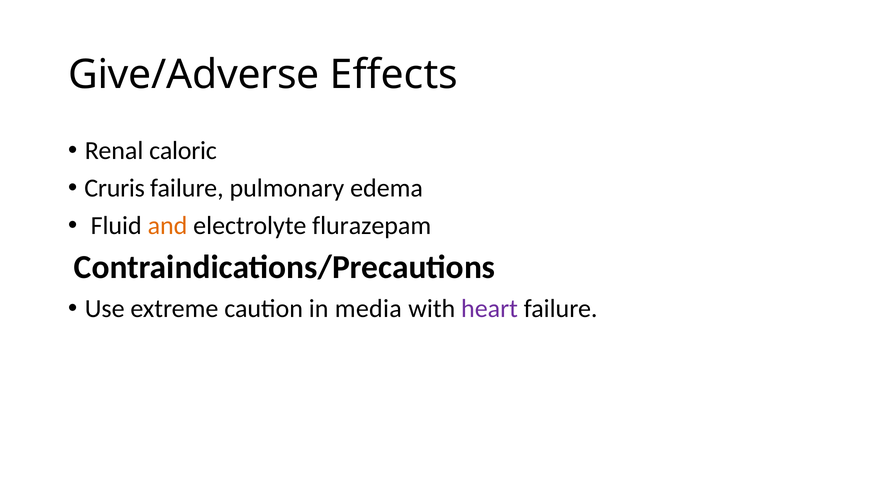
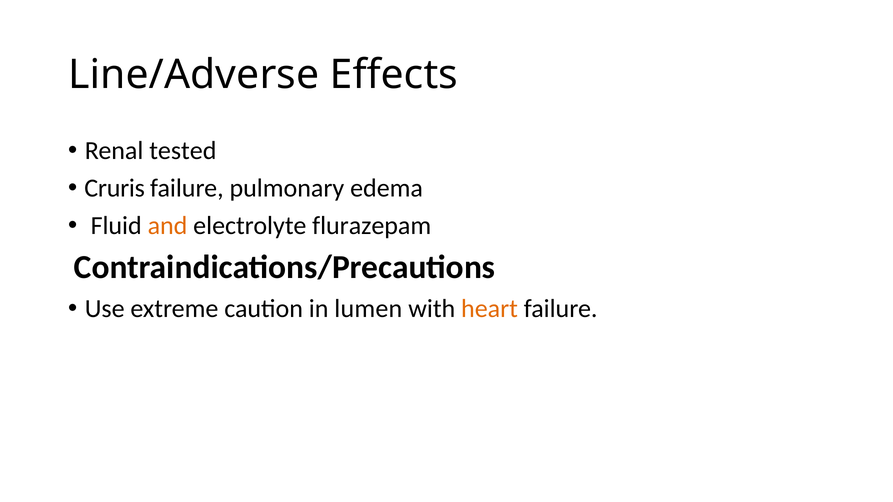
Give/Adverse: Give/Adverse -> Line/Adverse (194, 75)
caloric: caloric -> tested (183, 151)
media: media -> lumen (368, 309)
heart colour: purple -> orange (490, 309)
